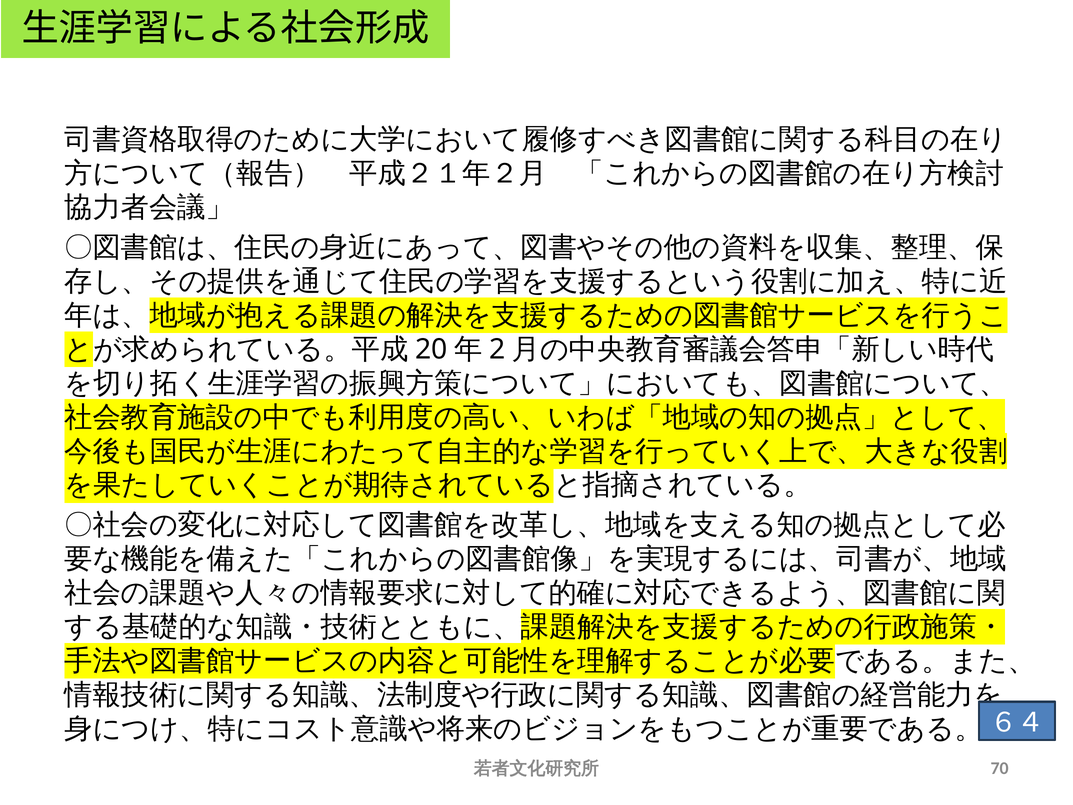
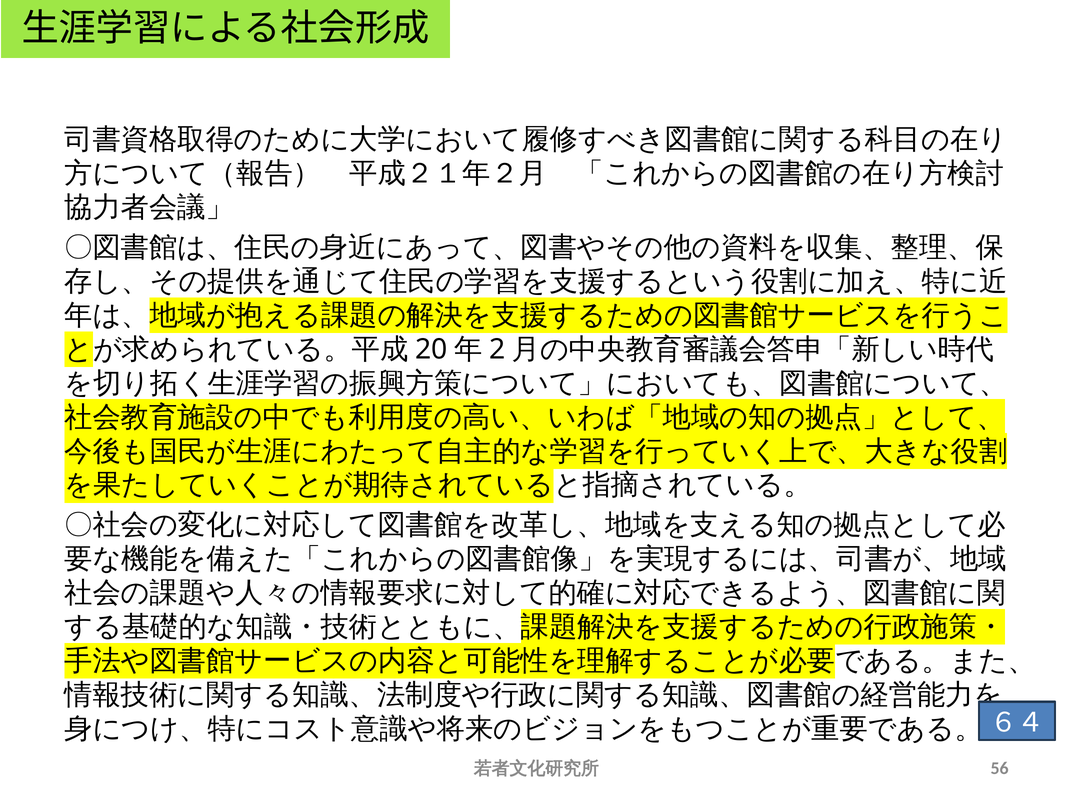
70: 70 -> 56 (1000, 768)
